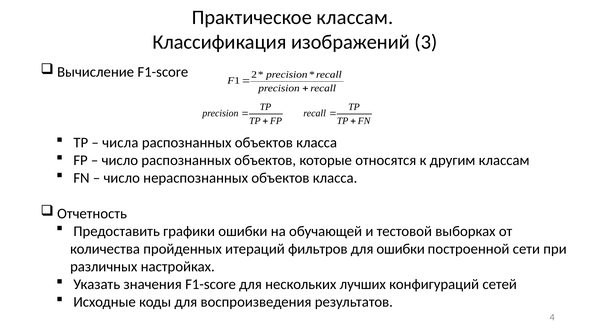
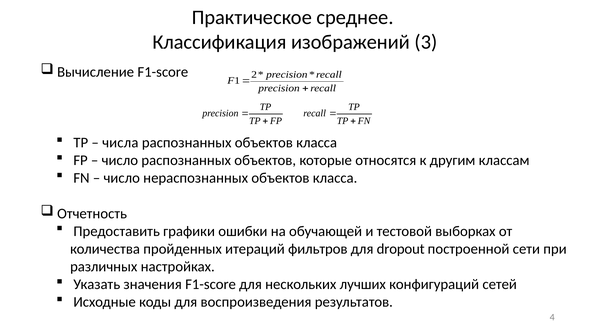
Практическое классам: классам -> среднее (355, 17)
для ошибки: ошибки -> dropout (401, 249)
